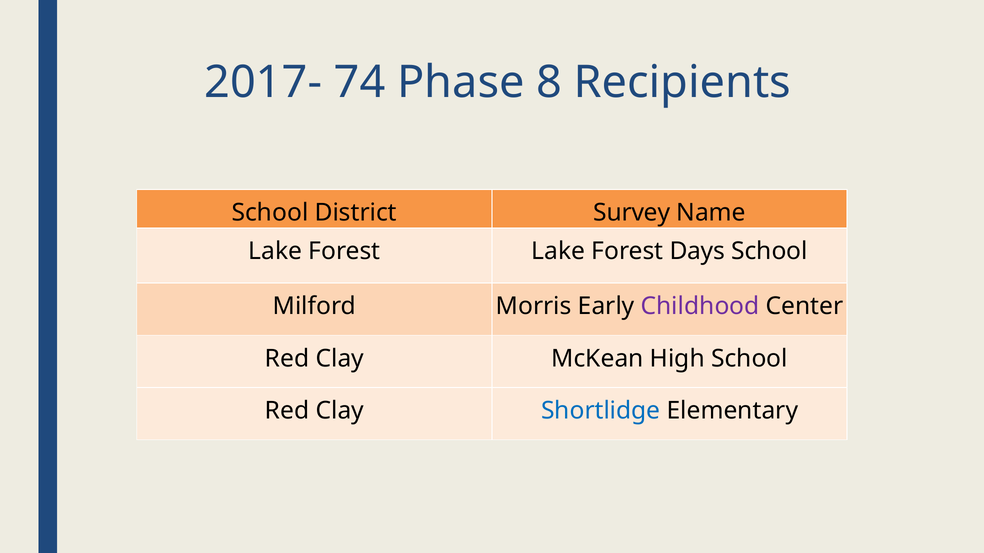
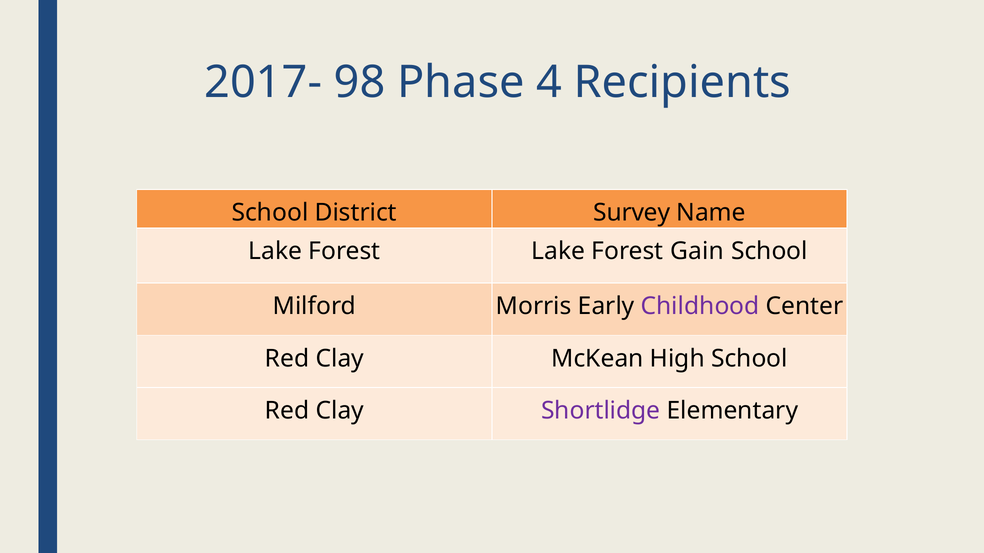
74: 74 -> 98 (360, 83)
8: 8 -> 4 (549, 83)
Days: Days -> Gain (697, 251)
Shortlidge colour: blue -> purple (601, 411)
